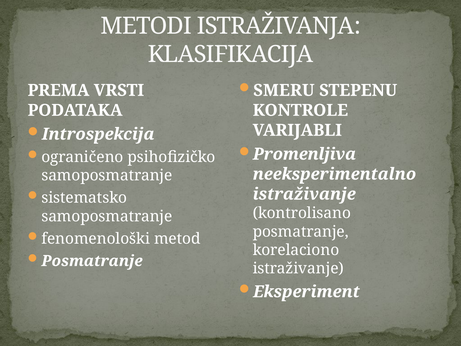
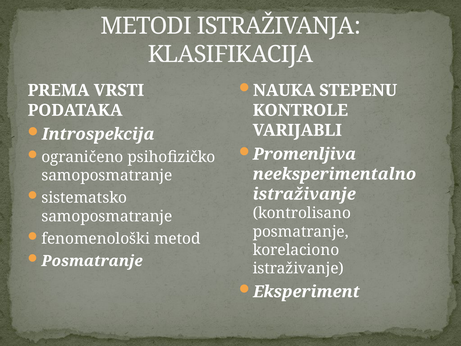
SMERU: SMERU -> NAUKA (284, 90)
